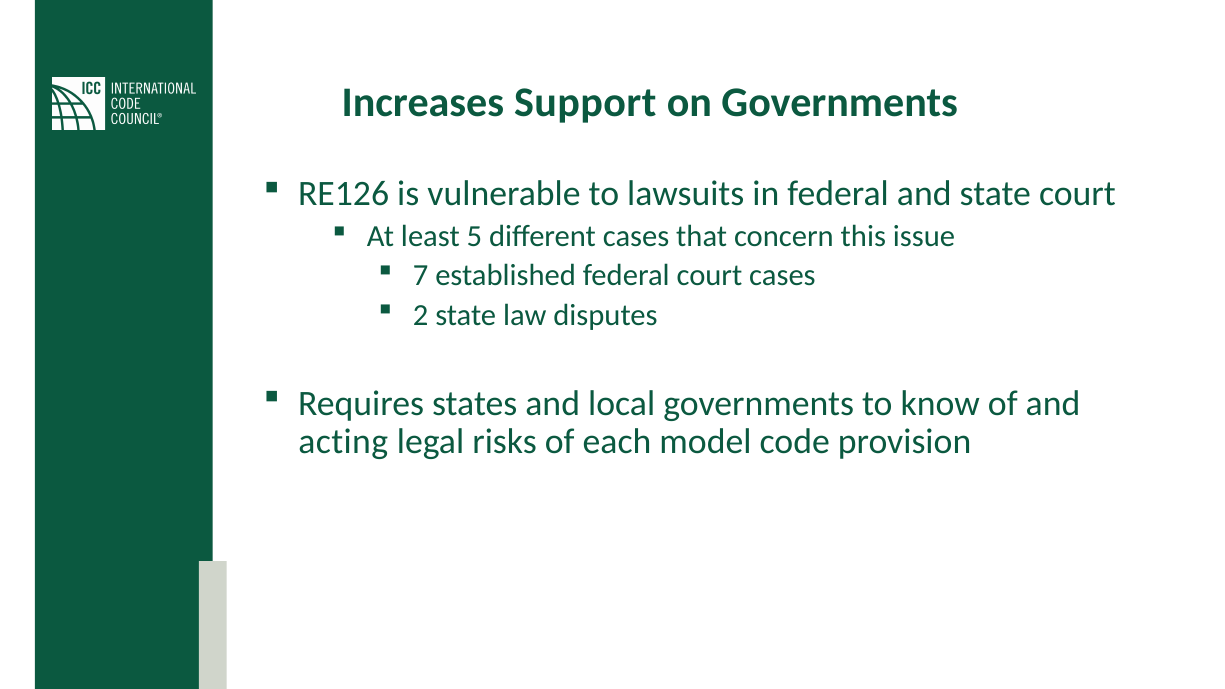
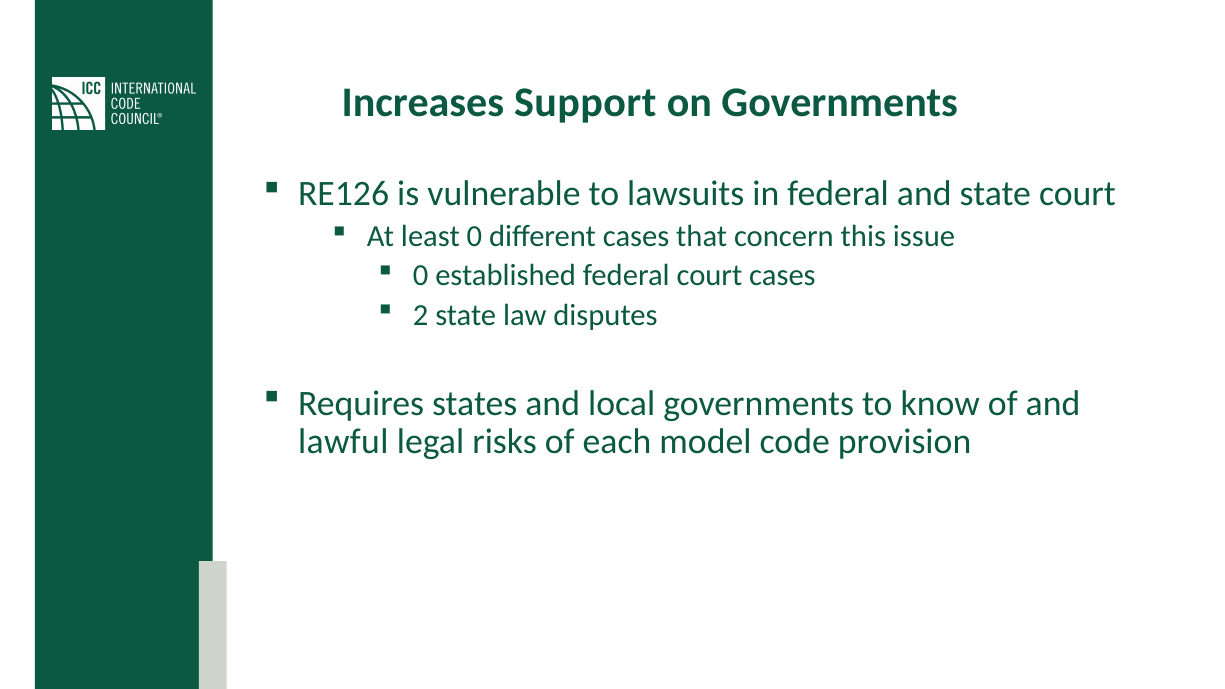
least 5: 5 -> 0 (474, 236)
7: 7 -> 0 (421, 276)
acting: acting -> lawful (343, 442)
